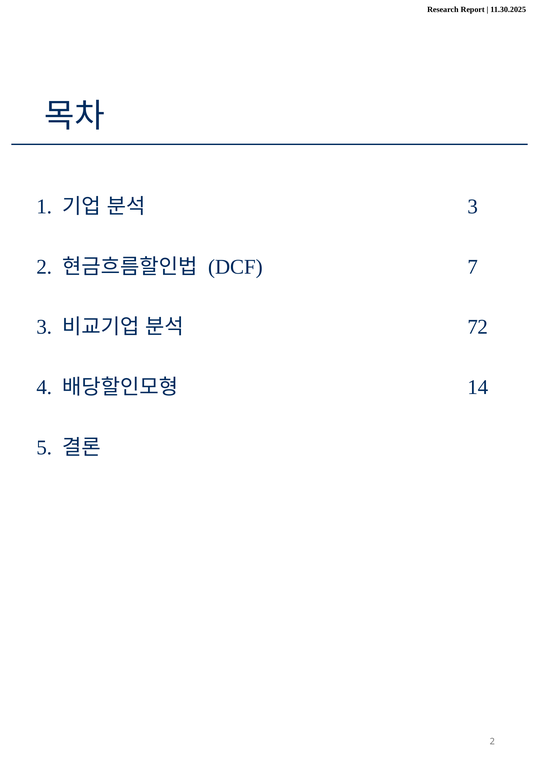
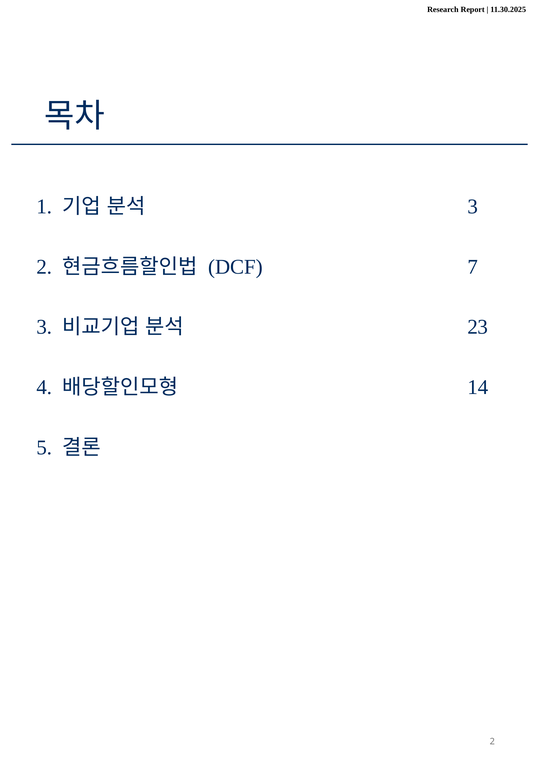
72: 72 -> 23 (478, 327)
